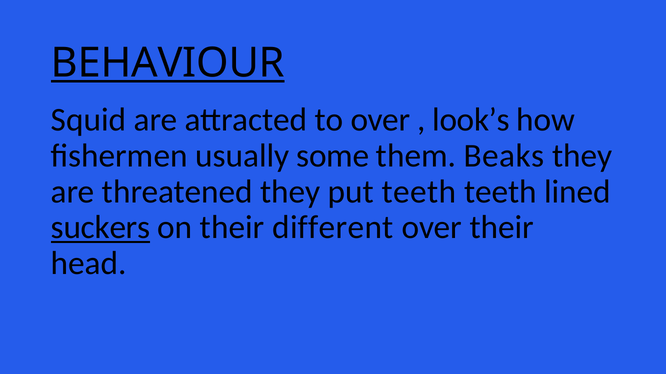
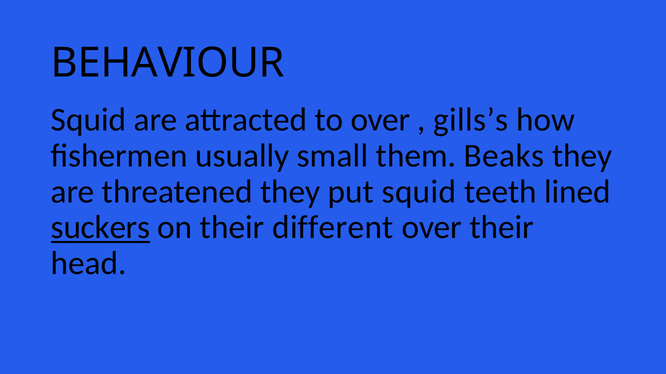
BEHAVIOUR underline: present -> none (168, 63)
look’s: look’s -> gills’s (471, 120)
some: some -> small (333, 156)
put teeth: teeth -> squid (419, 192)
